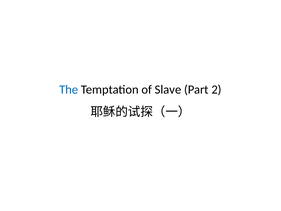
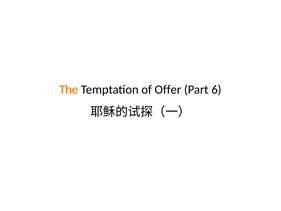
The colour: blue -> orange (69, 89)
Slave: Slave -> Offer (168, 89)
2: 2 -> 6 (216, 89)
